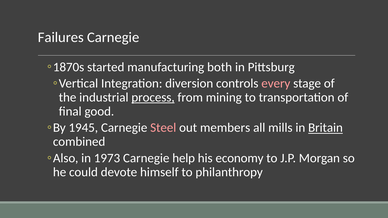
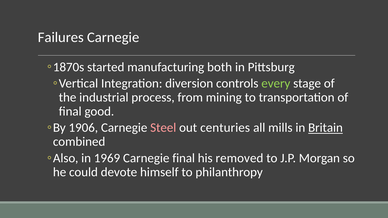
every colour: pink -> light green (276, 84)
process underline: present -> none (153, 97)
1945: 1945 -> 1906 (83, 128)
members: members -> centuries (225, 128)
1973: 1973 -> 1969 (107, 158)
Carnegie help: help -> final (184, 158)
economy: economy -> removed (239, 158)
